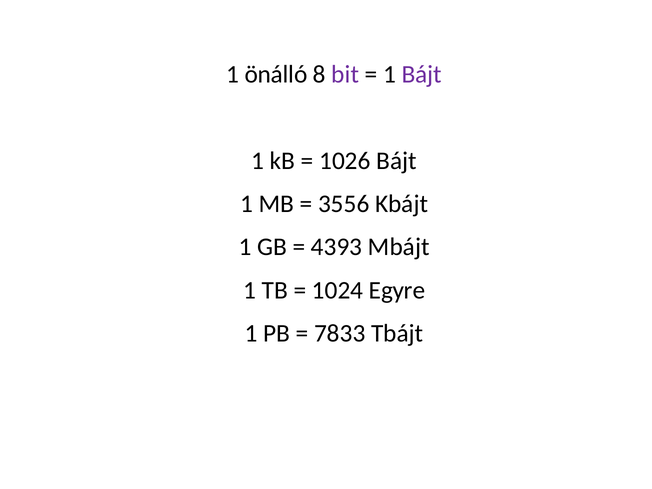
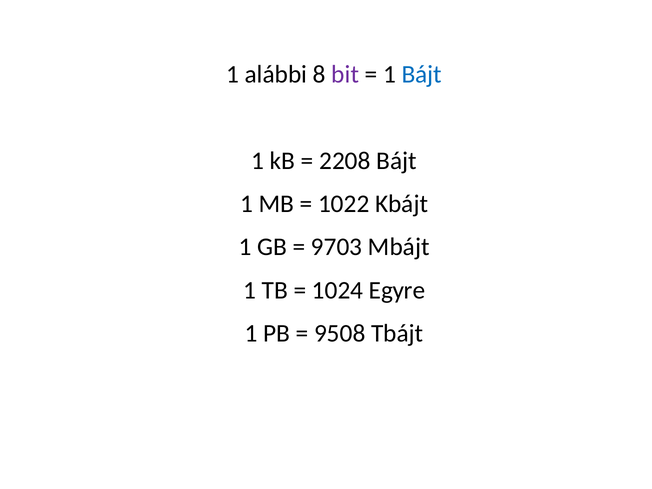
önálló: önálló -> alábbi (276, 75)
Bájt colour: purple -> blue (422, 75)
1026: 1026 -> 2208 (345, 161)
3556: 3556 -> 1022 (344, 204)
4393: 4393 -> 9703 (337, 247)
7833: 7833 -> 9508 (340, 333)
